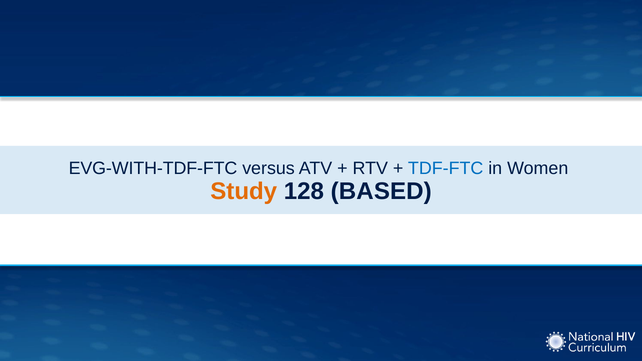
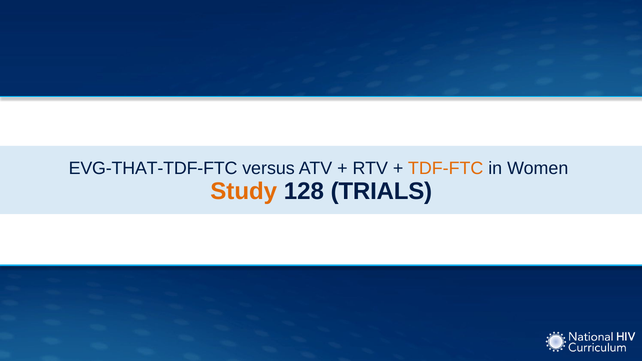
EVG-WITH-TDF-FTC: EVG-WITH-TDF-FTC -> EVG-THAT-TDF-FTC (153, 168)
TDF-FTC colour: blue -> orange (446, 168)
BASED: BASED -> TRIALS (381, 192)
